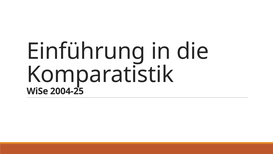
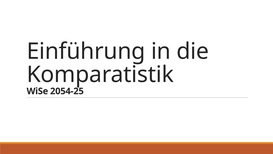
2004-25: 2004-25 -> 2054-25 (67, 91)
